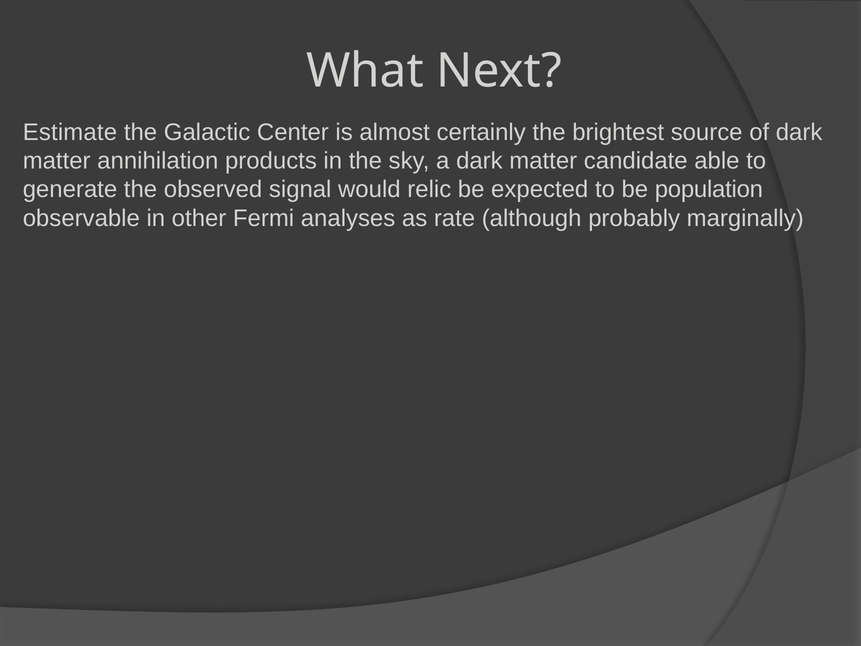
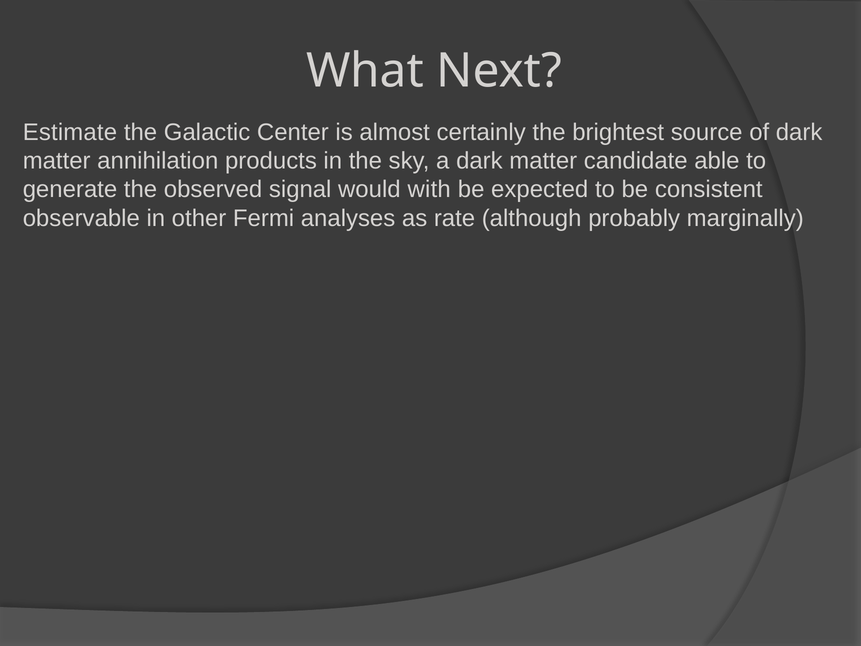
relic: relic -> with (429, 190)
population: population -> consistent (709, 190)
